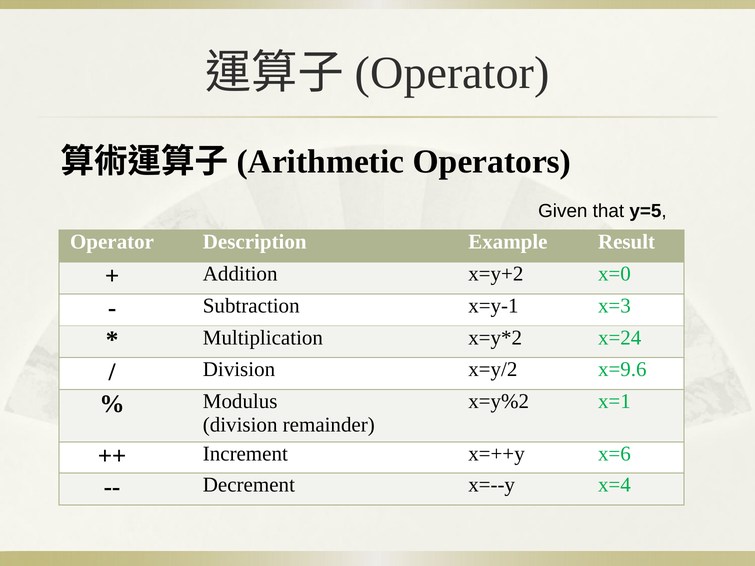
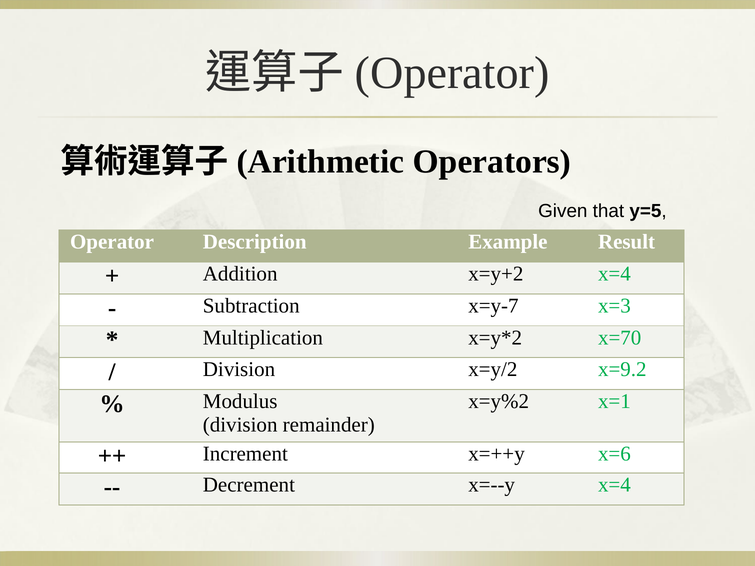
x=y+2 x=0: x=0 -> x=4 (614, 274)
x=y-1: x=y-1 -> x=y-7 (493, 306)
x=24: x=24 -> x=70 (620, 338)
x=9.6: x=9.6 -> x=9.2 (622, 370)
